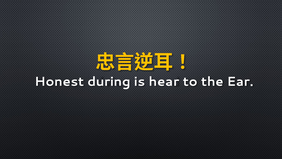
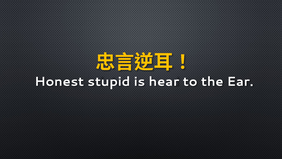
during: during -> stupid (109, 81)
